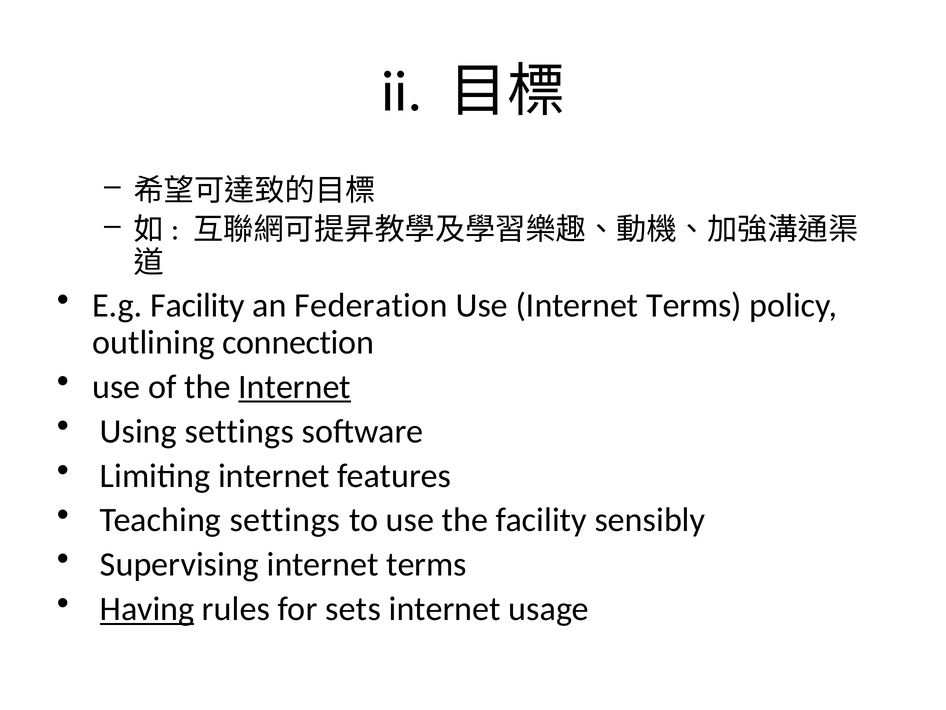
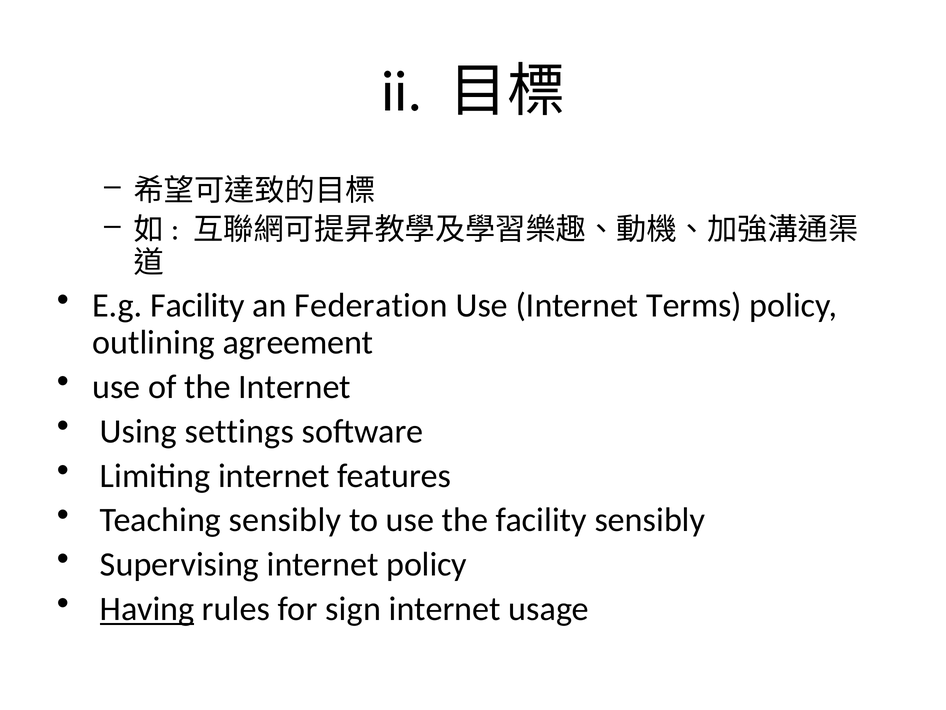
connection: connection -> agreement (298, 342)
Internet underline: present -> none (295, 387)
Teaching settings: settings -> sensibly (285, 520)
Supervising internet terms: terms -> policy (427, 564)
sets: sets -> sign (353, 609)
